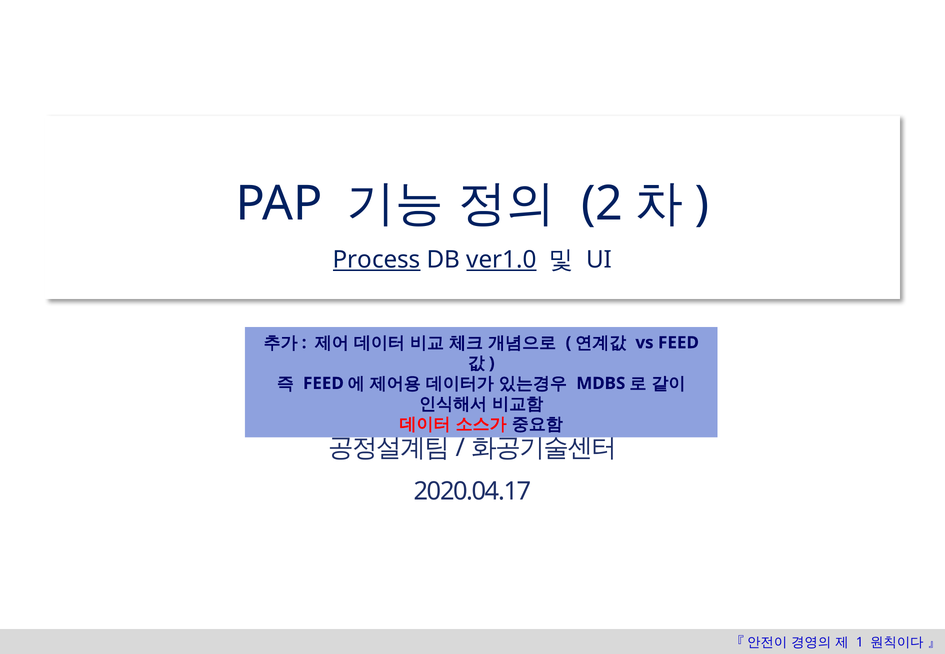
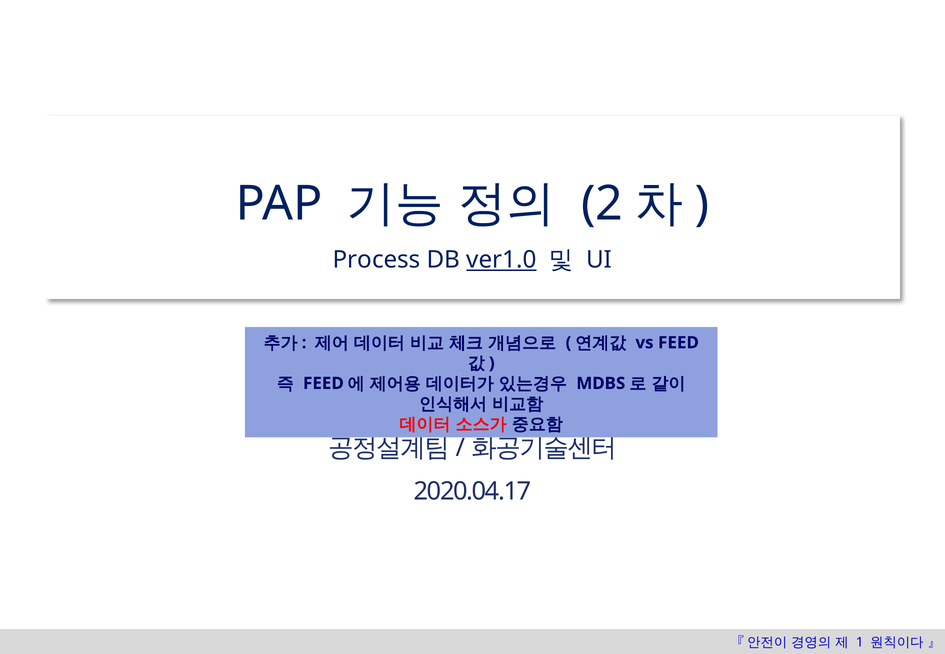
Process underline: present -> none (377, 260)
